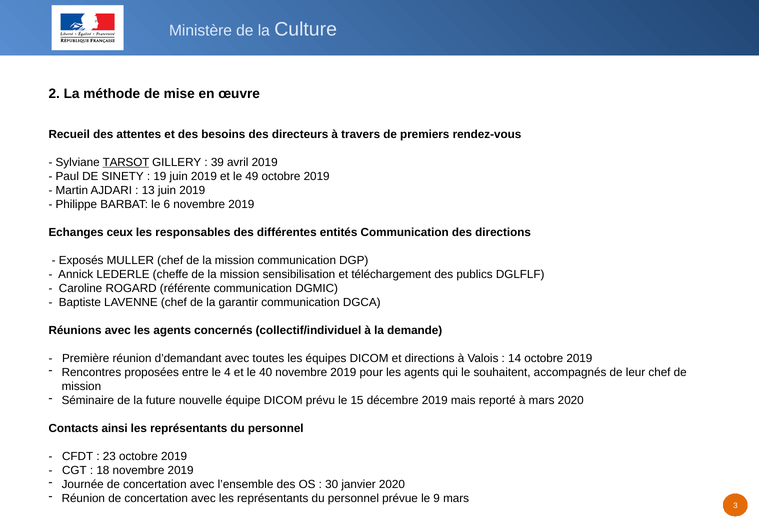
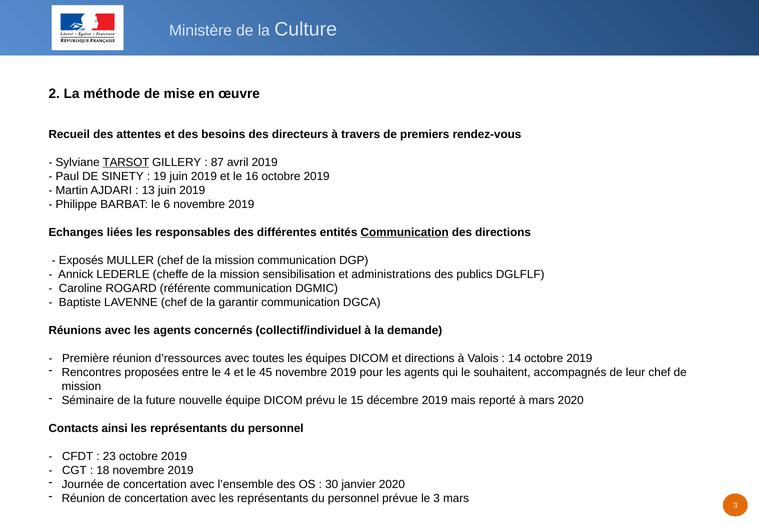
39: 39 -> 87 (217, 162)
49: 49 -> 16 (252, 176)
ceux: ceux -> liées (120, 232)
Communication underline: none -> present (405, 232)
téléchargement: téléchargement -> administrations (391, 274)
d’demandant: d’demandant -> d’ressources (188, 359)
40: 40 -> 45 (266, 373)
le 9: 9 -> 3 (437, 499)
